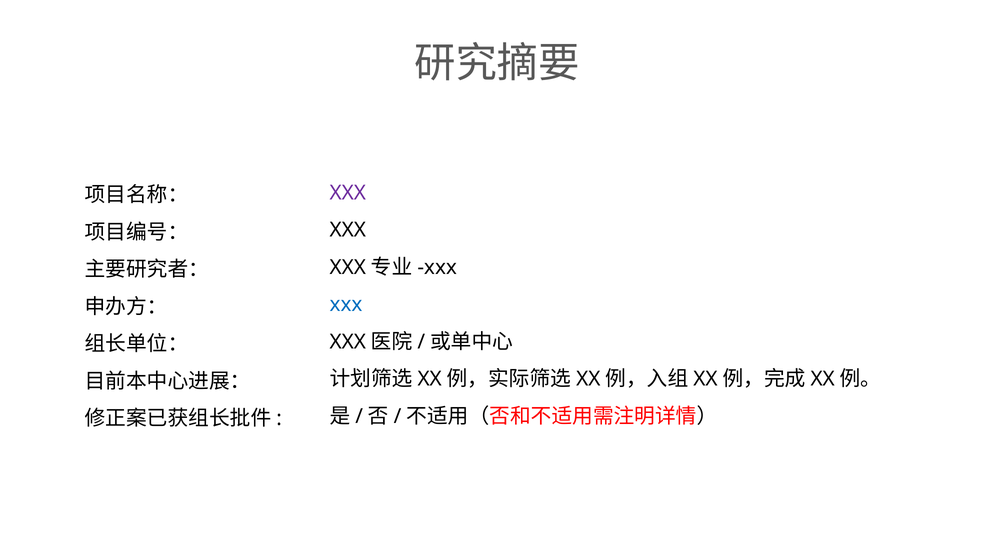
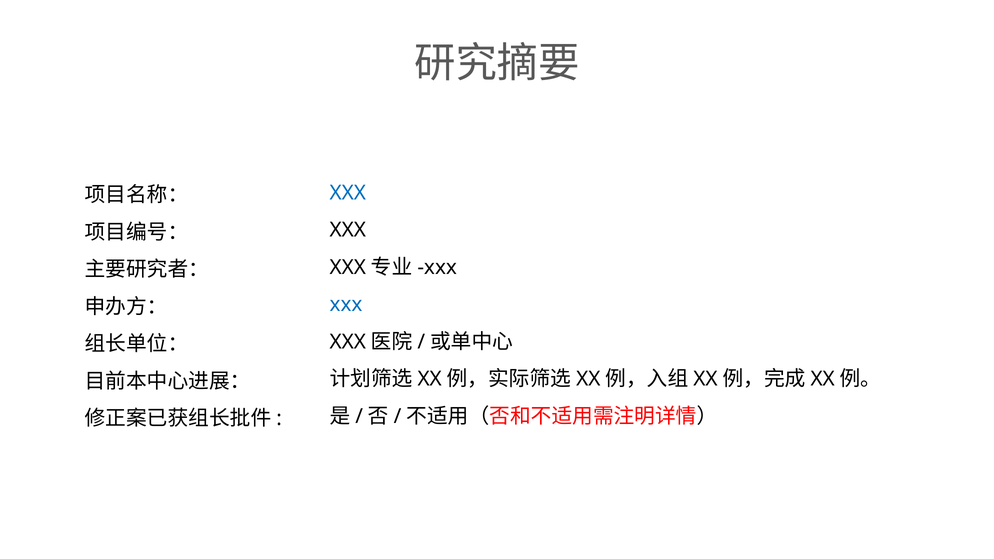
XXX colour: purple -> blue (348, 193)
